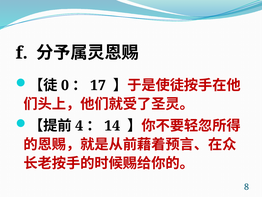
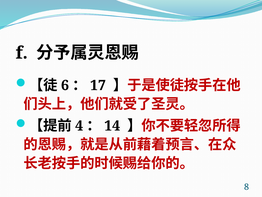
0: 0 -> 6 (65, 85)
